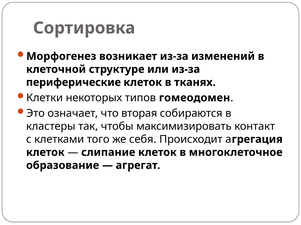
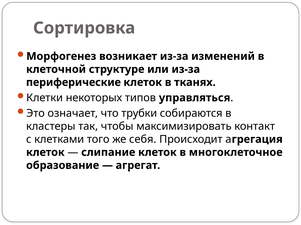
гомеодомен: гомеодомен -> управляться (195, 98)
вторая: вторая -> трубки (139, 114)
